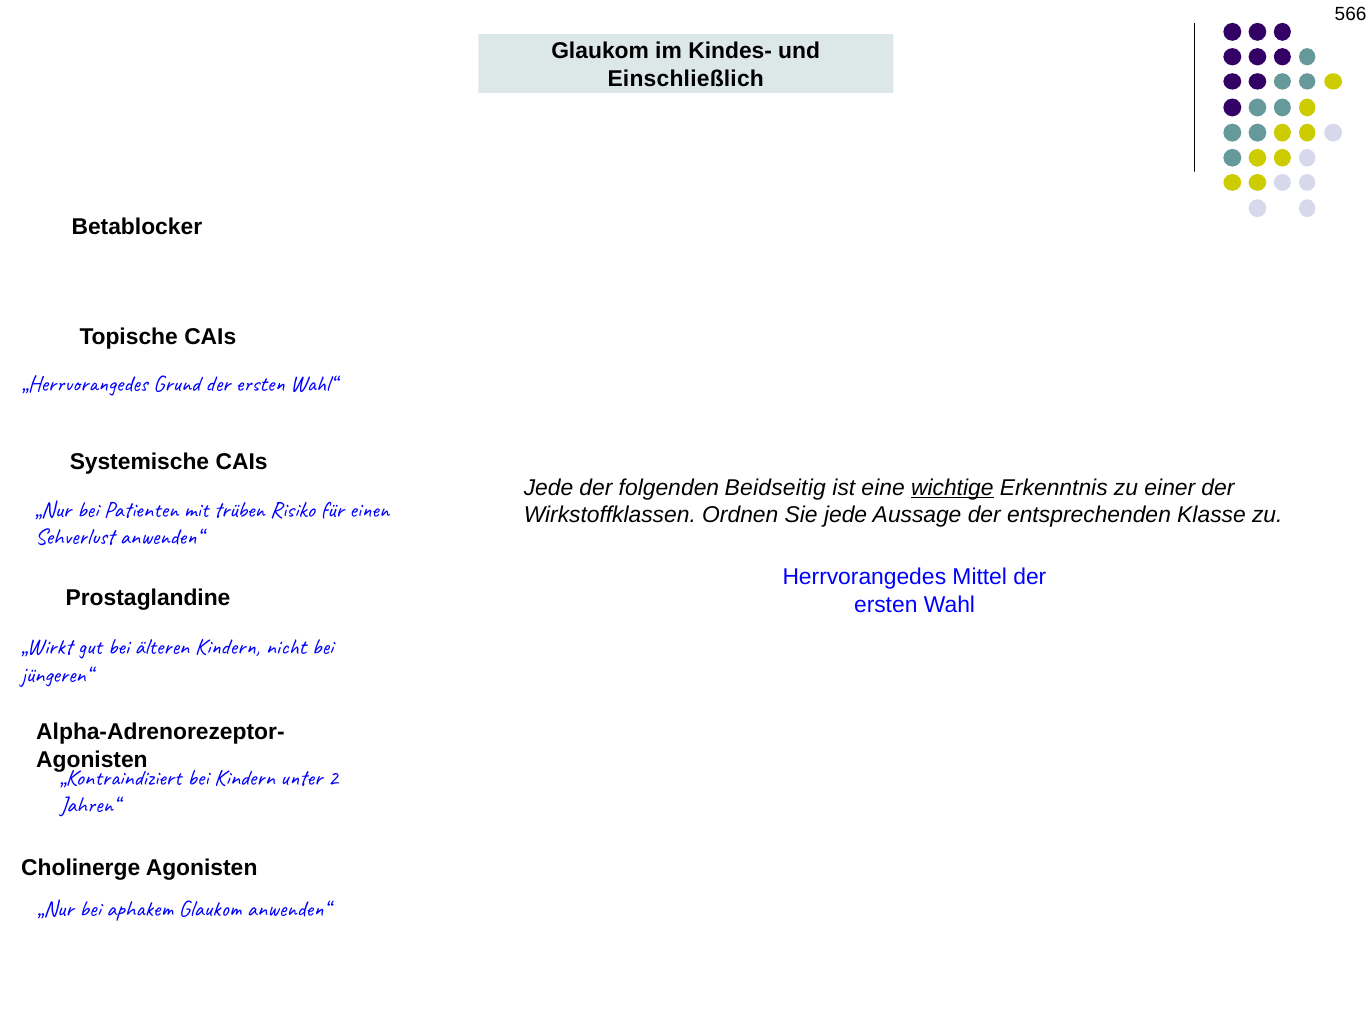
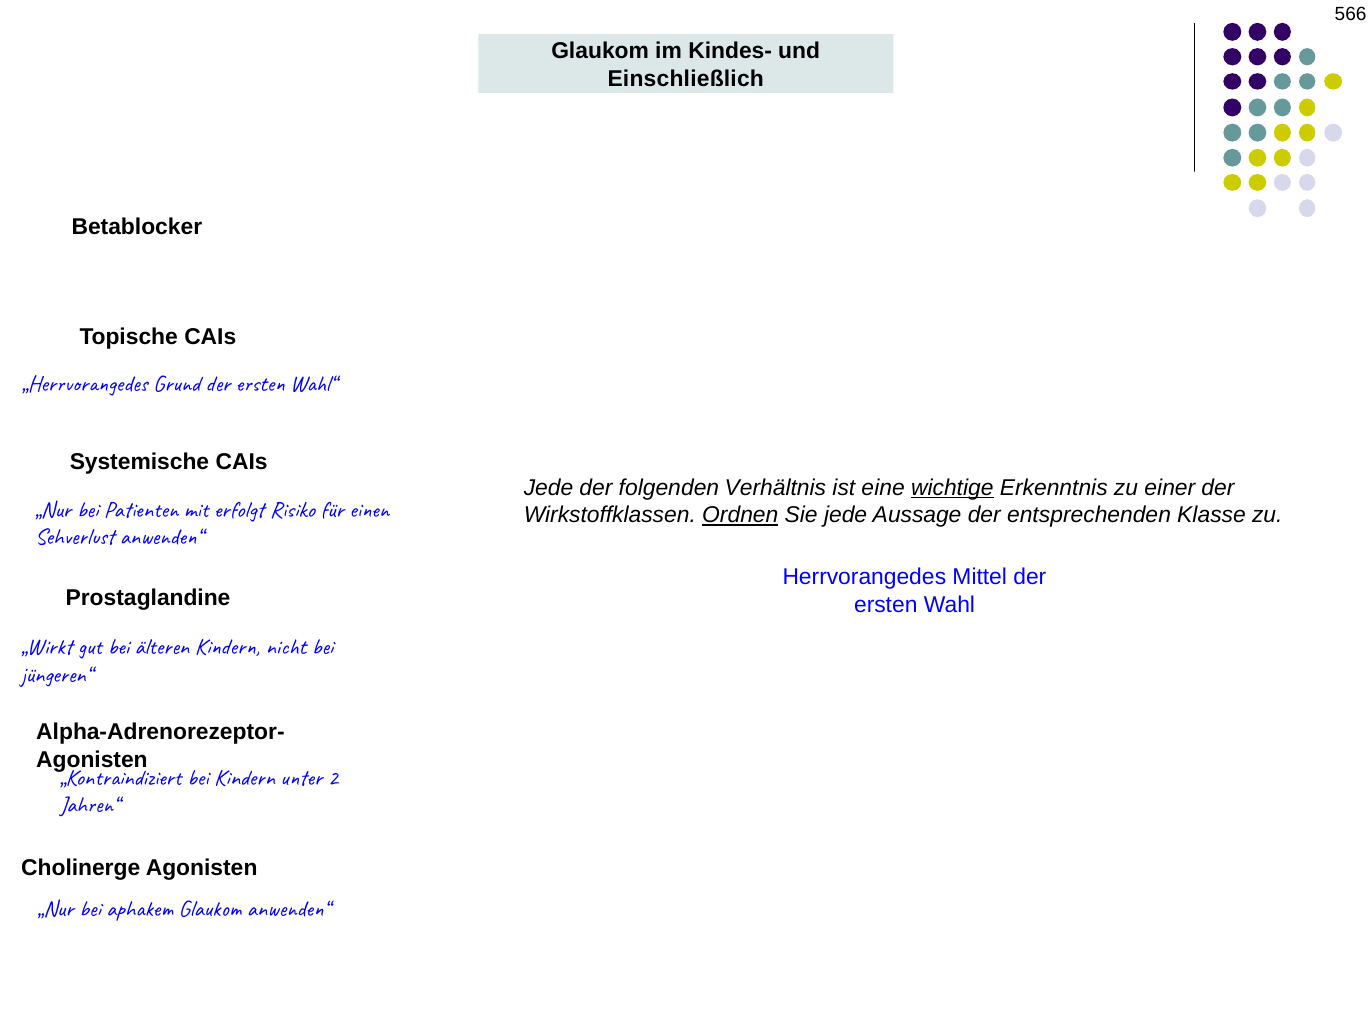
Beidseitig: Beidseitig -> Verhältnis (775, 488)
trüben: trüben -> erfolgt (239, 509)
Ordnen underline: none -> present (740, 515)
